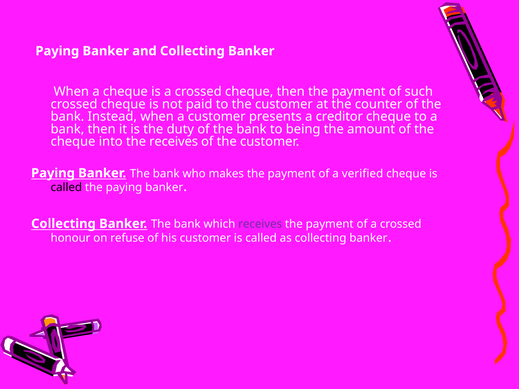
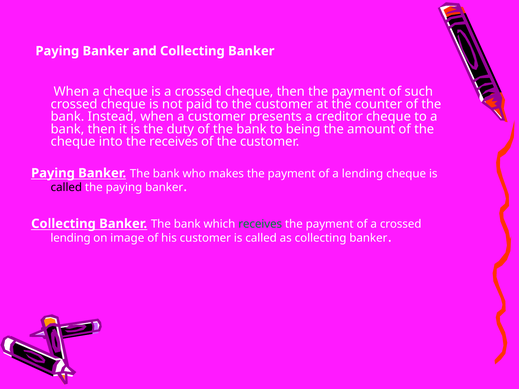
a verified: verified -> lending (363, 174)
receives colour: purple -> green (260, 224)
honour: honour -> lending (71, 238)
refuse: refuse -> image (127, 238)
